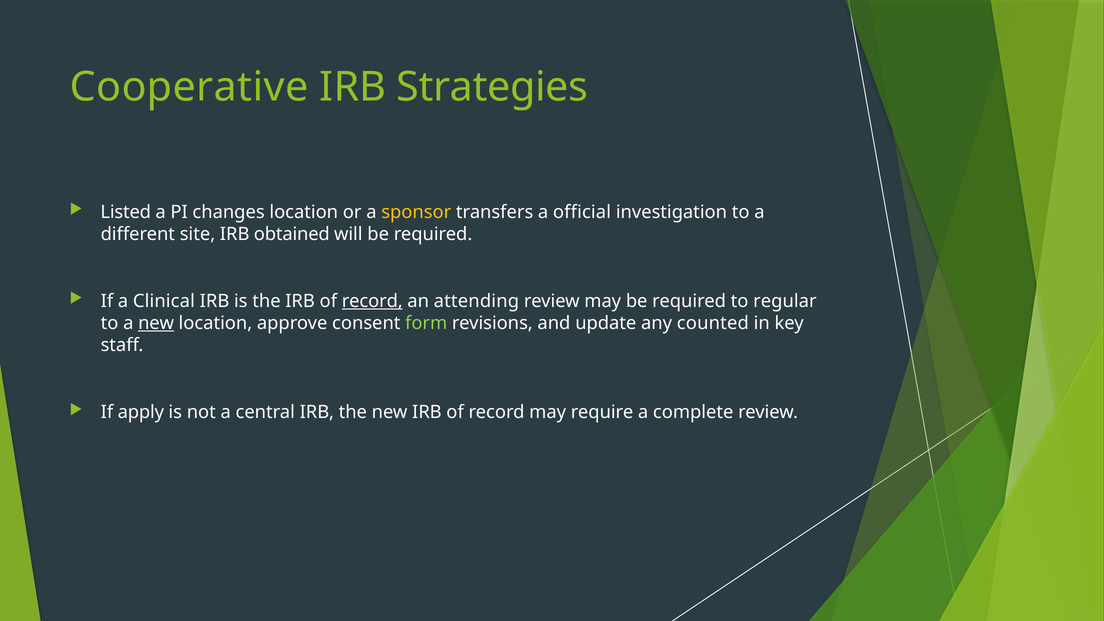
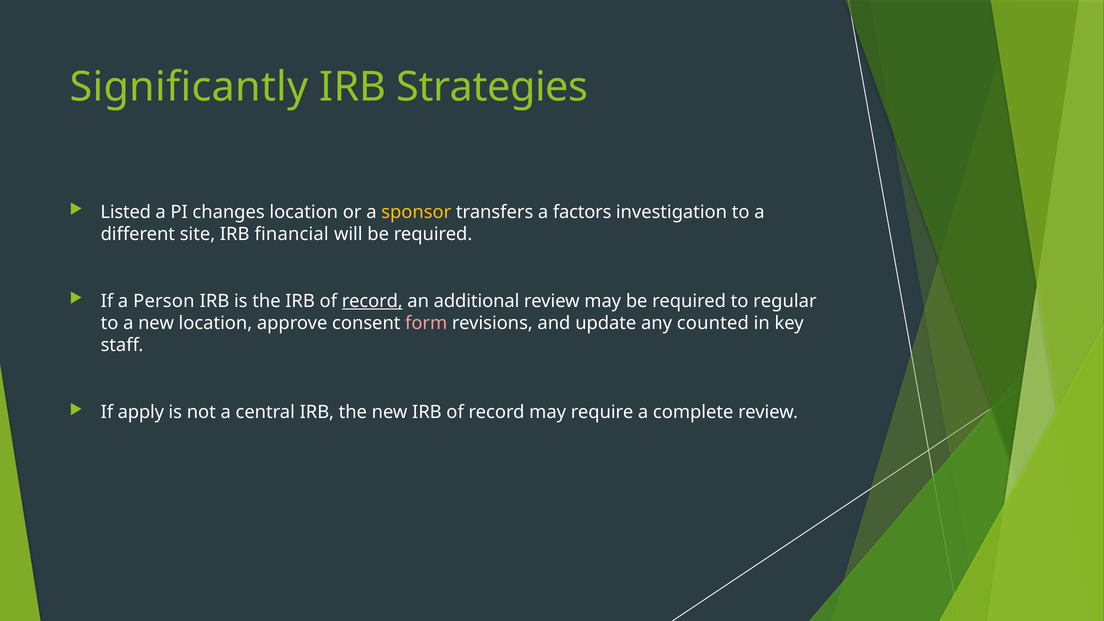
Cooperative: Cooperative -> Significantly (189, 87)
official: official -> factors (582, 212)
obtained: obtained -> financial (292, 234)
Clinical: Clinical -> Person (164, 301)
attending: attending -> additional (477, 301)
new underline: present -> none (156, 323)
form colour: light green -> pink (426, 323)
